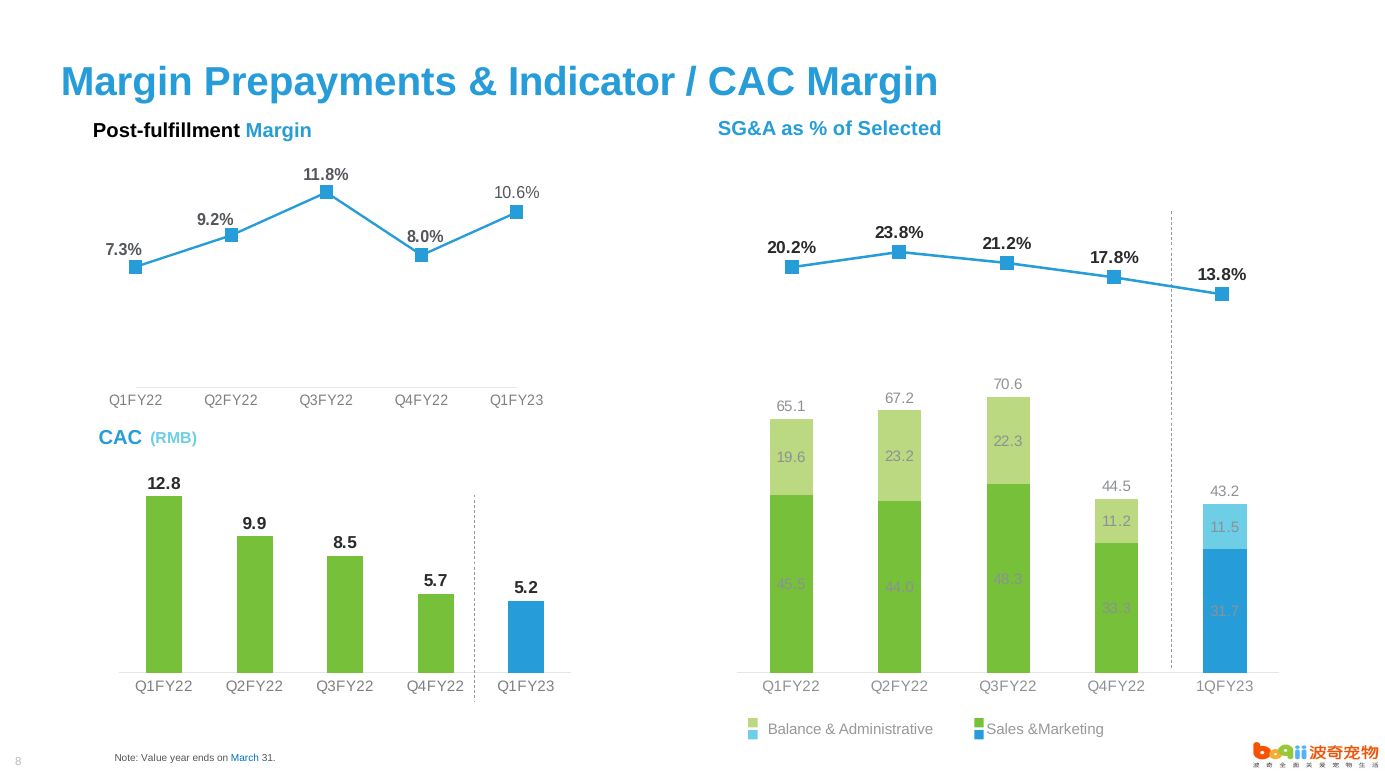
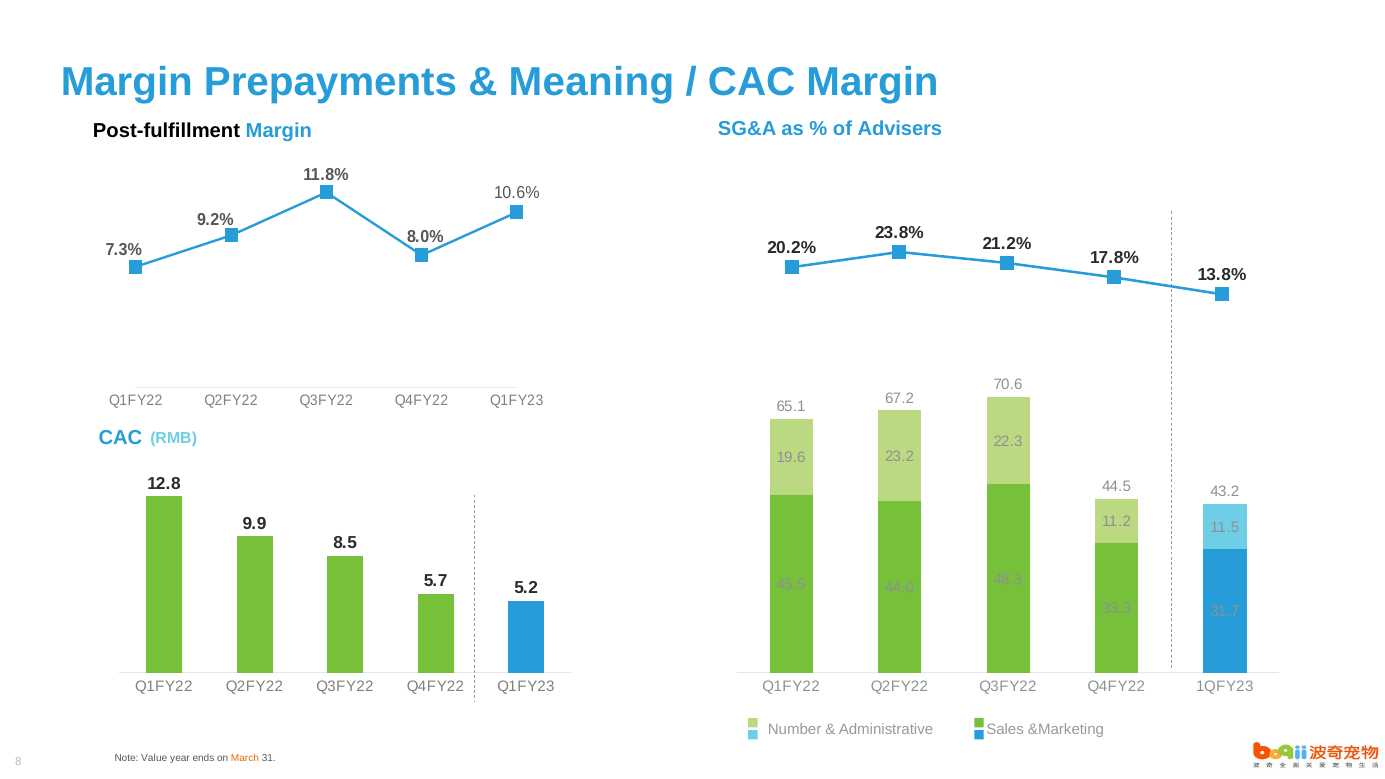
Indicator: Indicator -> Meaning (591, 82)
Selected: Selected -> Advisers (900, 129)
Balance: Balance -> Number (795, 730)
March colour: blue -> orange (245, 759)
